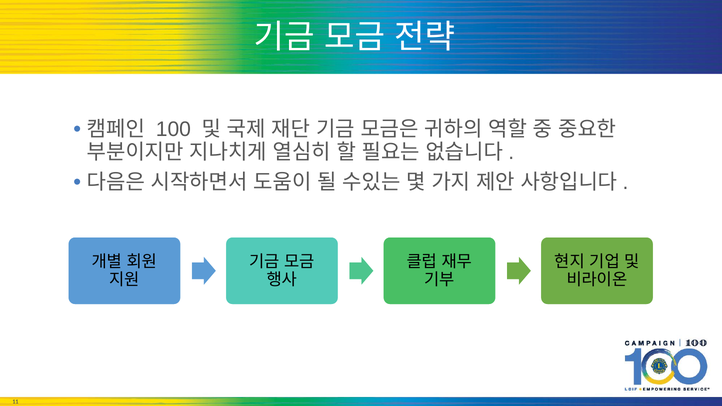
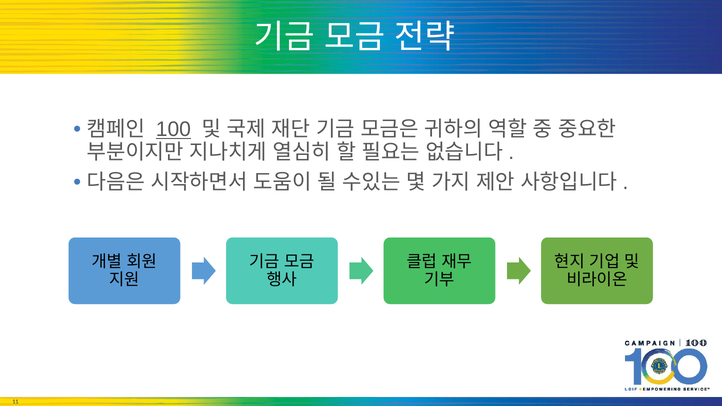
100 underline: none -> present (173, 130)
